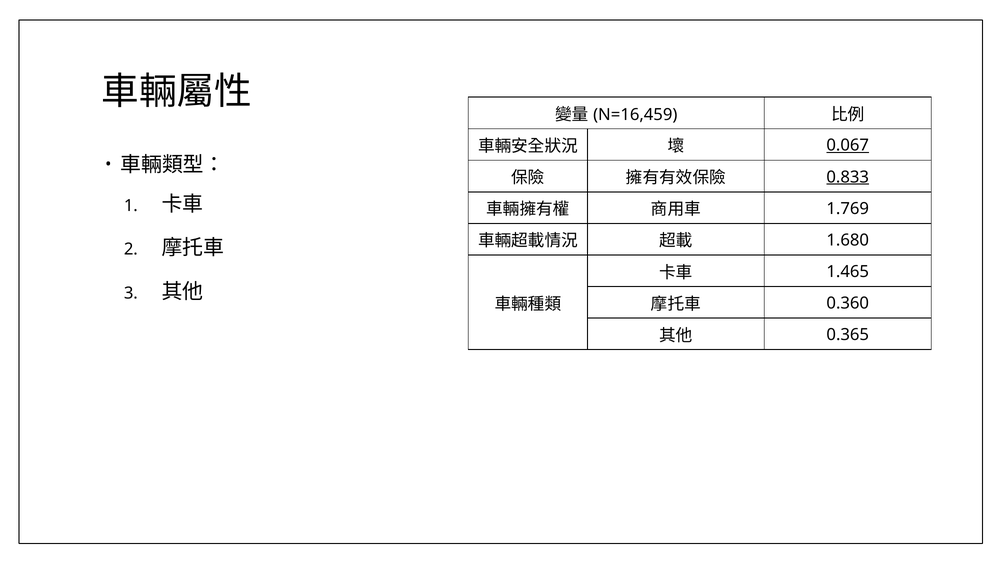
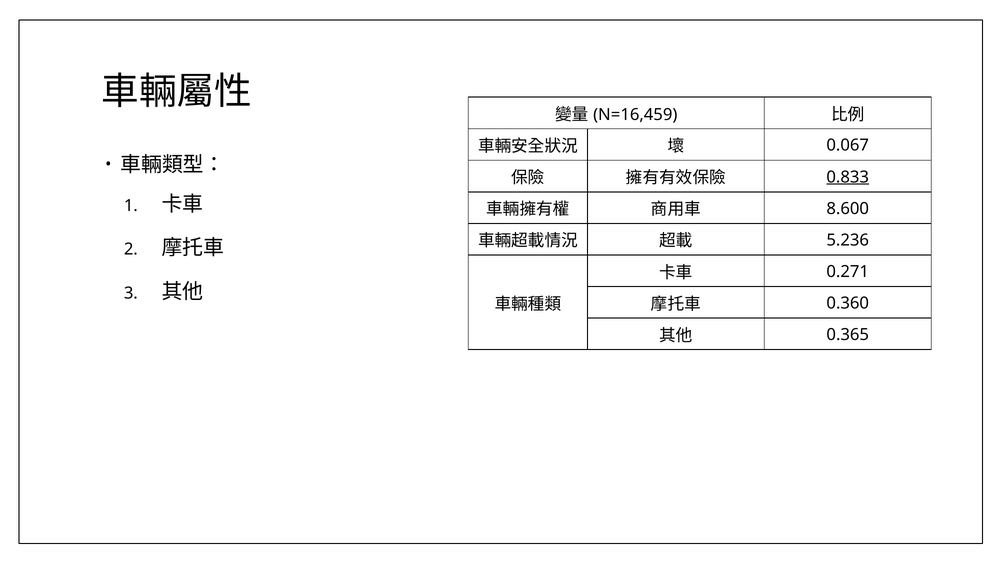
0.067 underline: present -> none (848, 146)
1.769: 1.769 -> 8.600 (848, 209)
1.680: 1.680 -> 5.236 (848, 240)
1.465: 1.465 -> 0.271 (848, 272)
